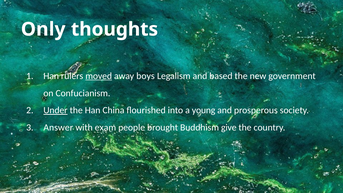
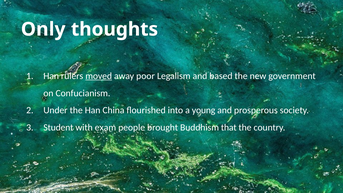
boys: boys -> poor (146, 76)
Under underline: present -> none (55, 110)
Answer: Answer -> Student (58, 127)
give: give -> that (229, 127)
